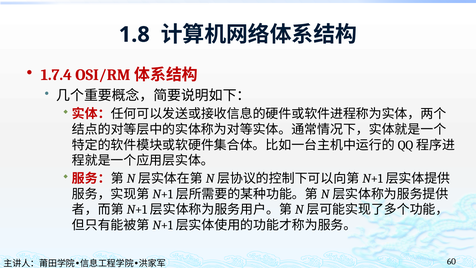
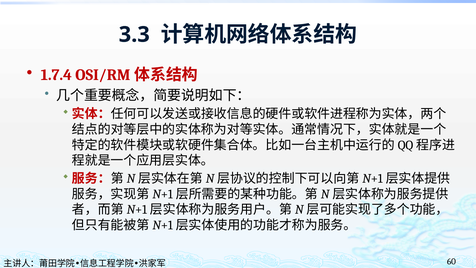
1.8: 1.8 -> 3.3 (134, 35)
